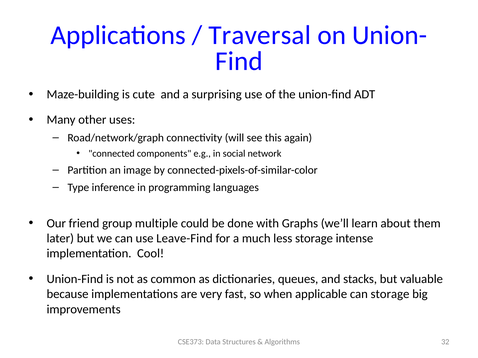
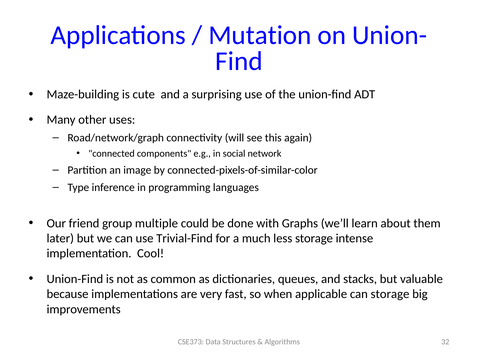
Traversal: Traversal -> Mutation (260, 35)
Leave-Find: Leave-Find -> Trivial-Find (185, 239)
